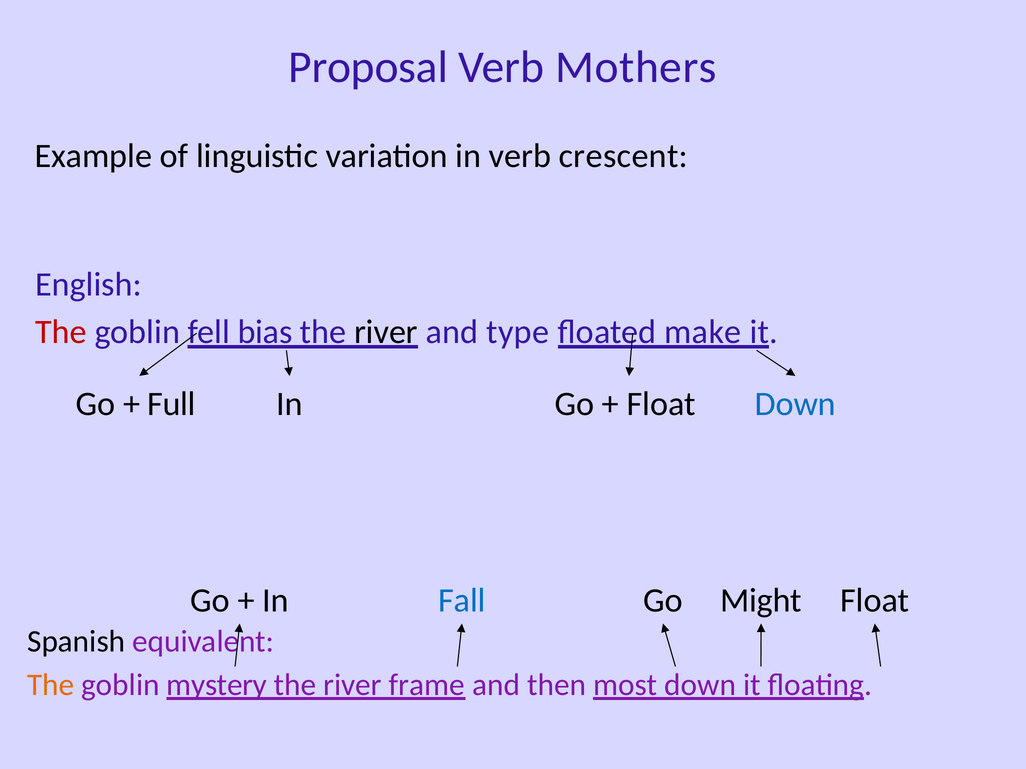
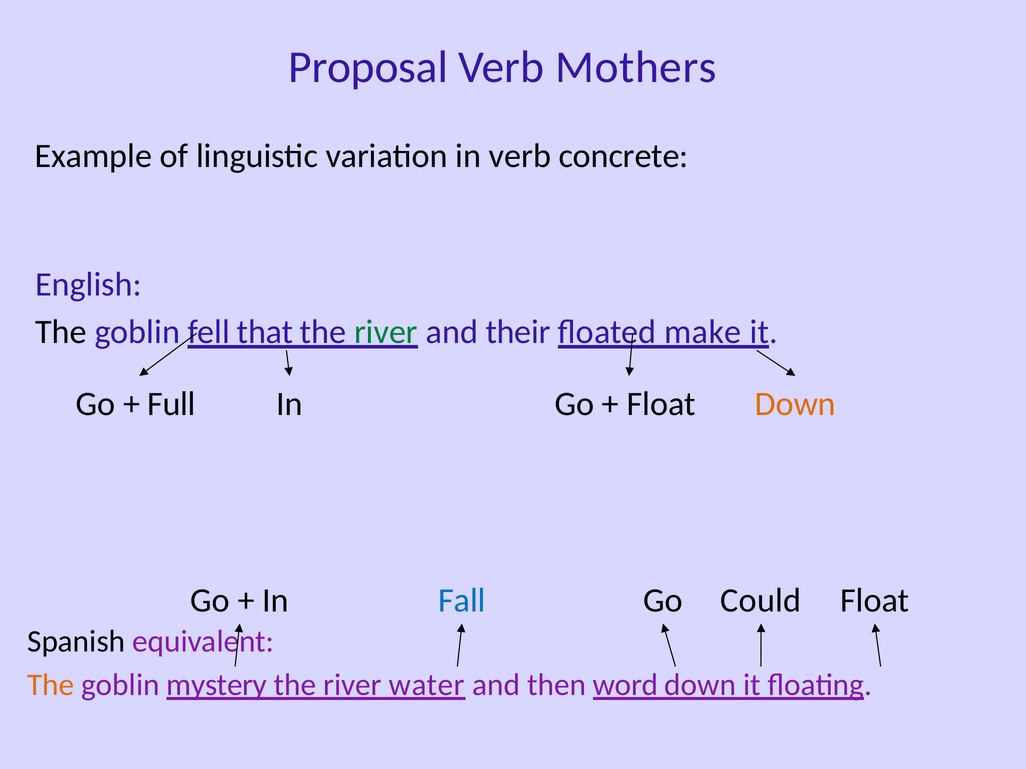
crescent: crescent -> concrete (624, 156)
The colour: red -> black (61, 332)
bias: bias -> that (265, 332)
river colour: black -> green (386, 332)
type: type -> their (518, 332)
Down colour: blue -> orange (795, 404)
Might: Might -> Could (761, 601)
frame: frame -> water (427, 686)
most: most -> word (625, 686)
